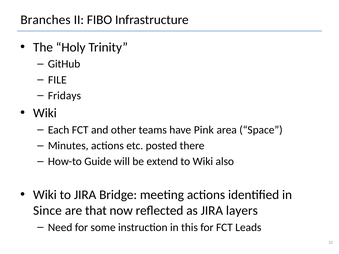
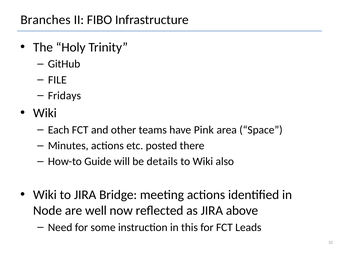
extend: extend -> details (162, 162)
Since: Since -> Node (48, 211)
that: that -> well (96, 211)
layers: layers -> above (242, 211)
